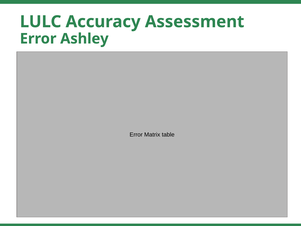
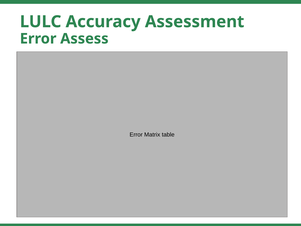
Ashley: Ashley -> Assess (84, 39)
